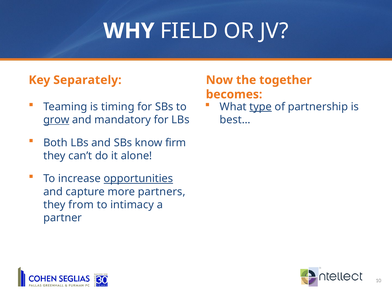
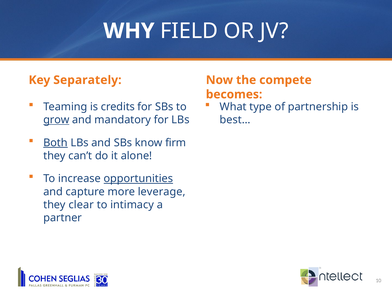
together: together -> compete (285, 80)
timing: timing -> credits (118, 107)
type underline: present -> none (261, 107)
Both underline: none -> present (55, 143)
partners: partners -> leverage (162, 192)
from: from -> clear (81, 205)
